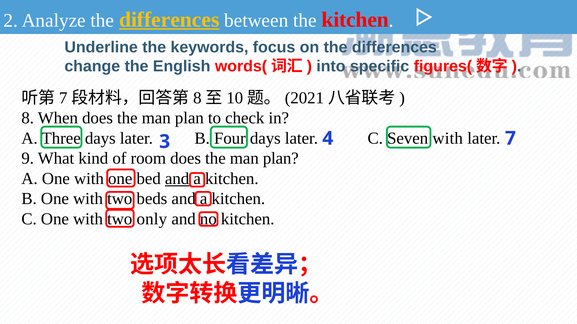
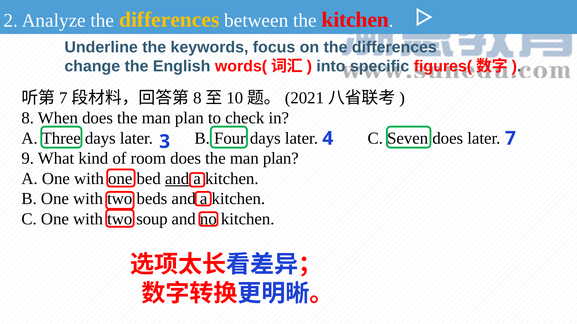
differences underline: present -> none (169, 20)
Seven with: with -> does (448, 138)
only: only -> soup (152, 219)
